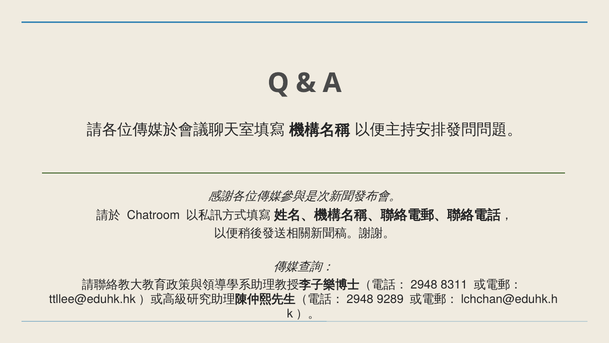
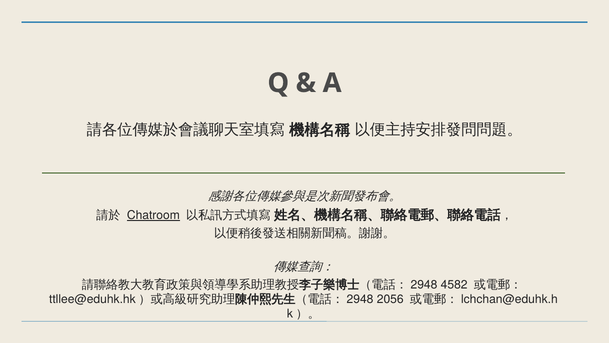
Chatroom underline: none -> present (153, 215)
8311: 8311 -> 4582 (454, 284)
9289: 9289 -> 2056 (390, 299)
